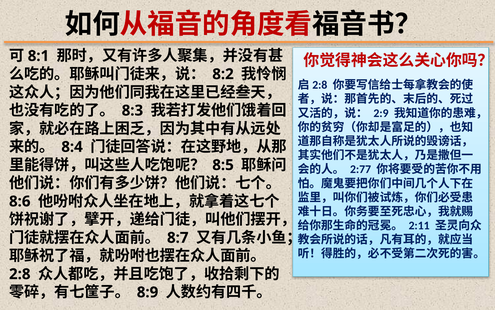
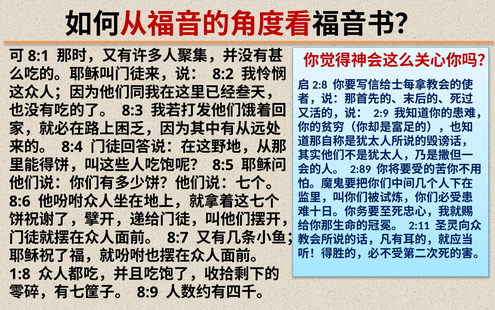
2:77: 2:77 -> 2:89 (361, 169)
2:8: 2:8 -> 1:8 (20, 274)
